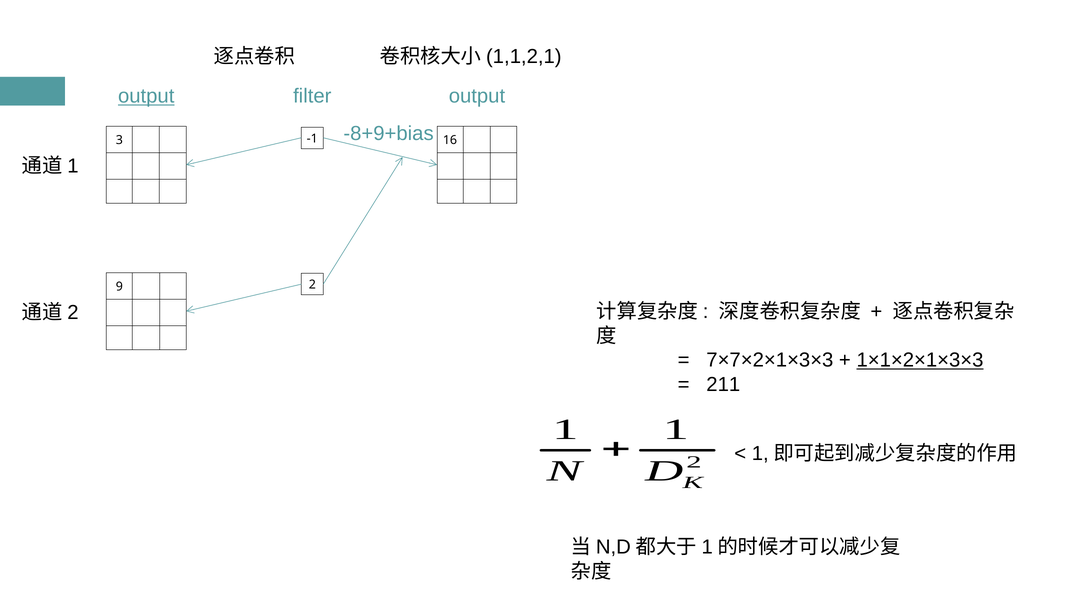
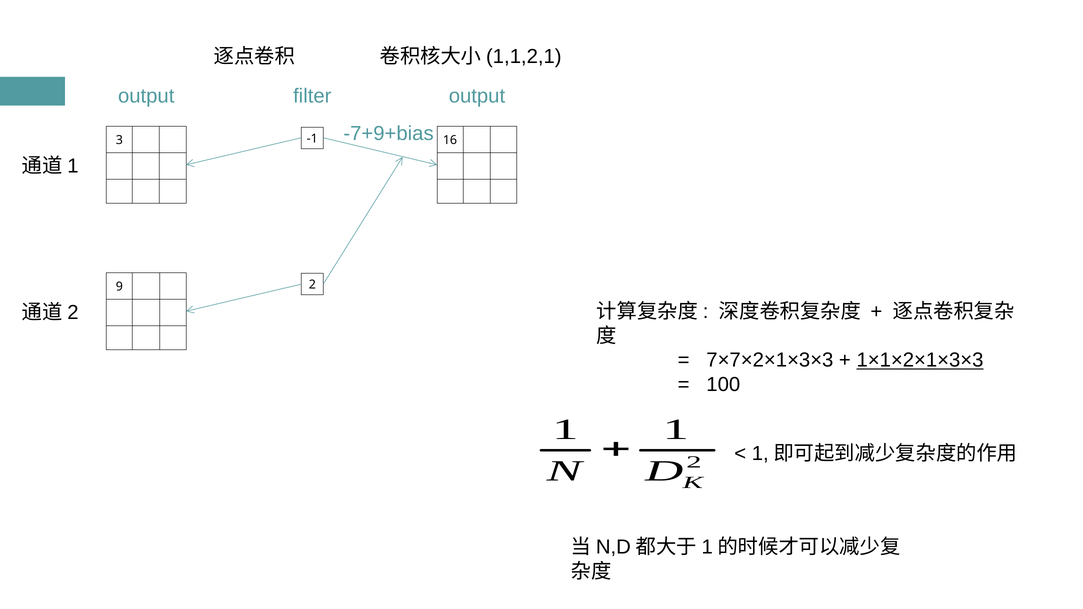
output underline: present -> none (146, 96)
-8+9+bias: -8+9+bias -> -7+9+bias (389, 133)
211: 211 -> 100 (723, 385)
